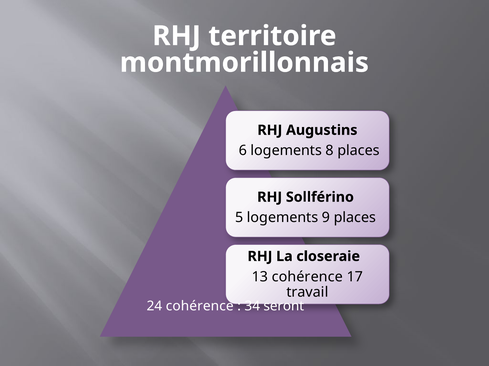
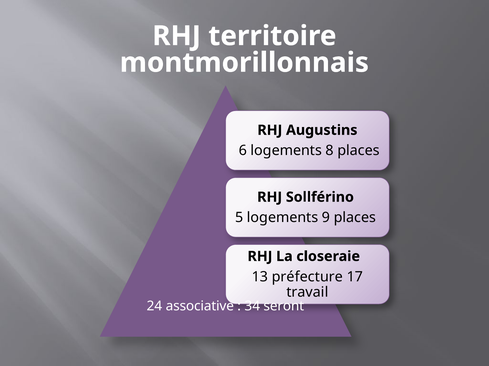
cohérence: cohérence -> préfecture (307, 277)
24 cohérence: cohérence -> associative (200, 307)
